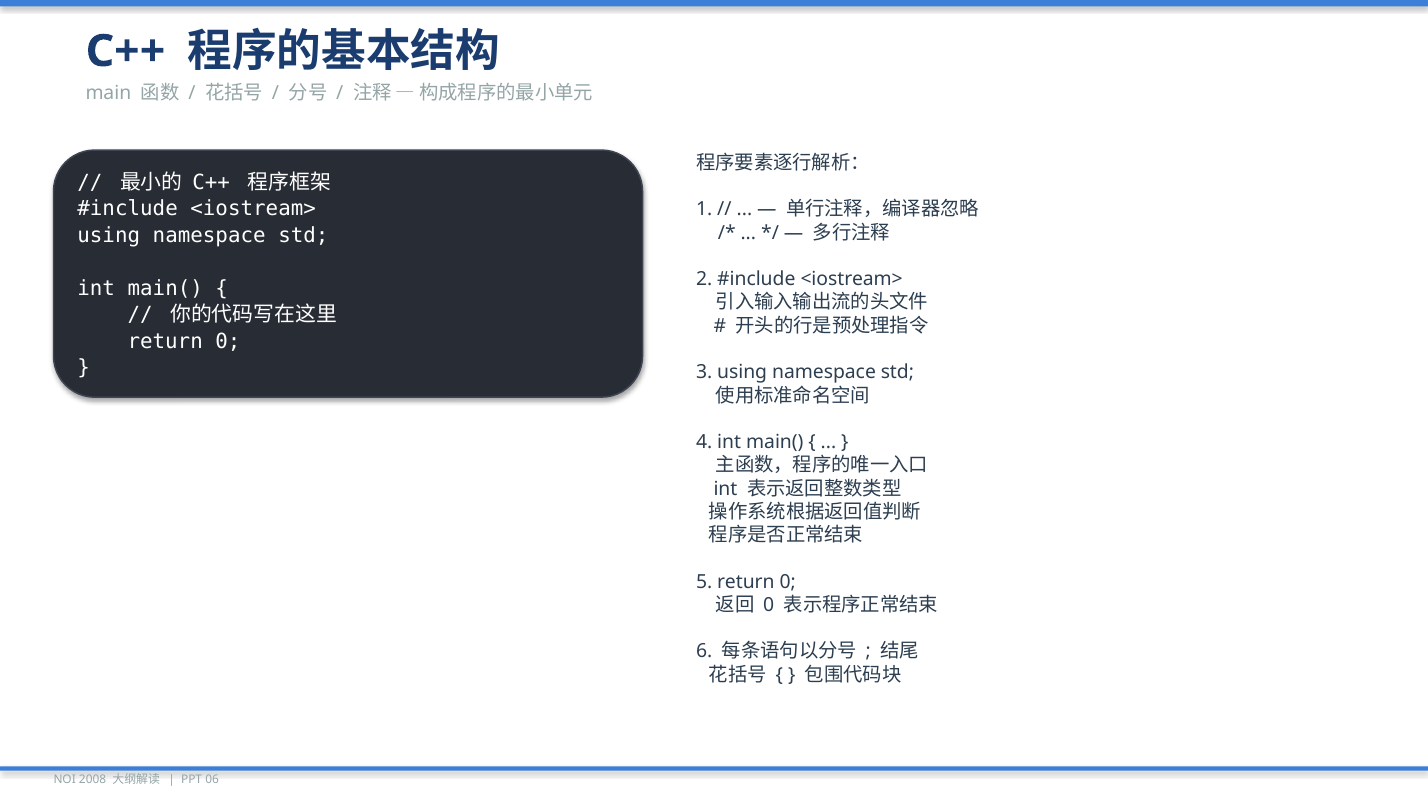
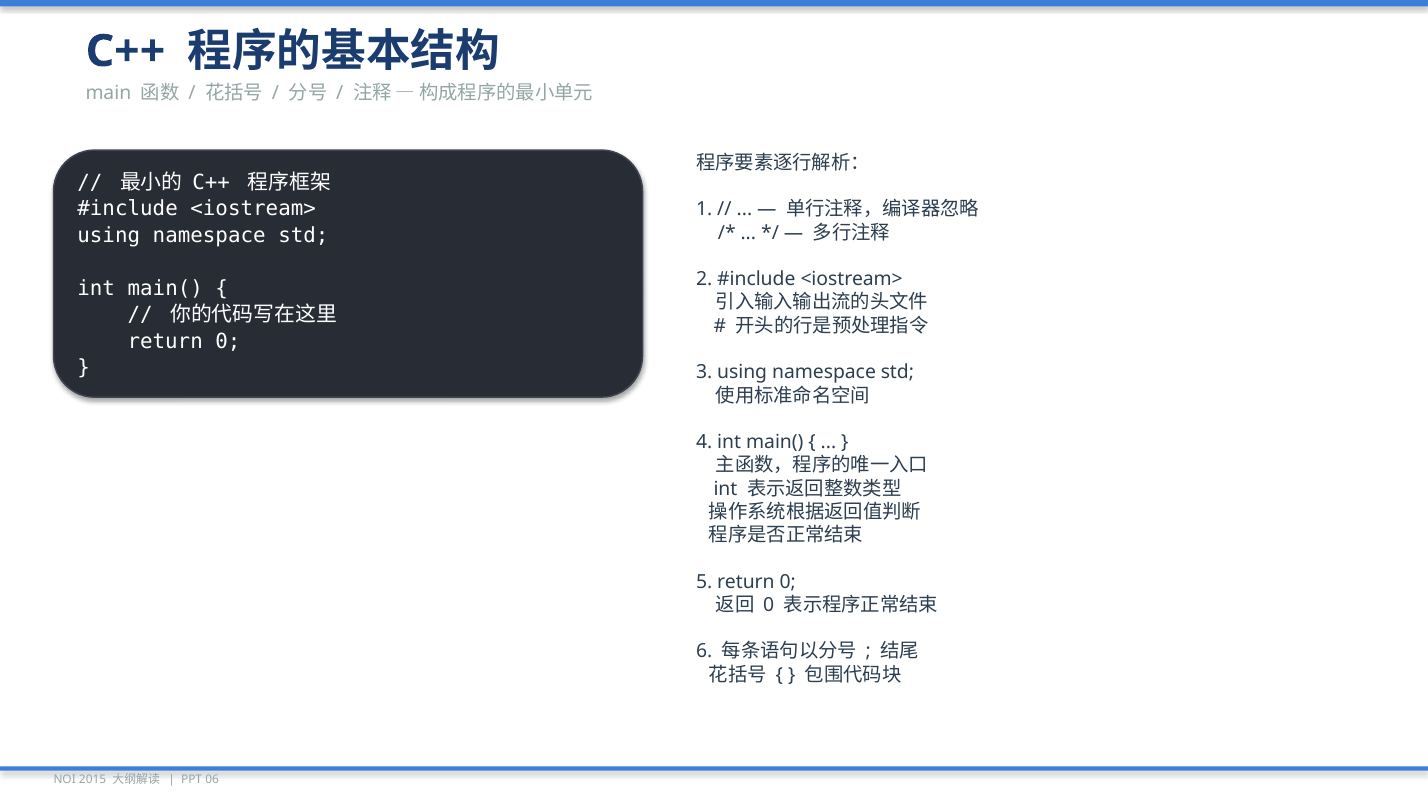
2008: 2008 -> 2015 (93, 779)
